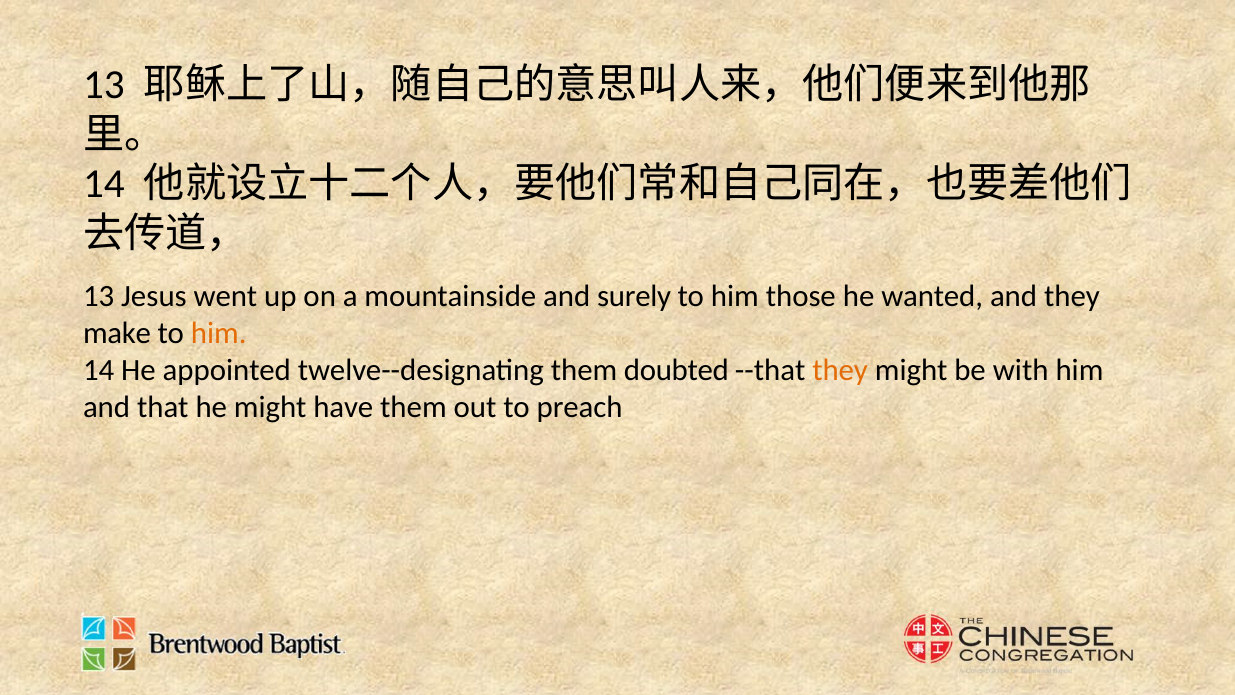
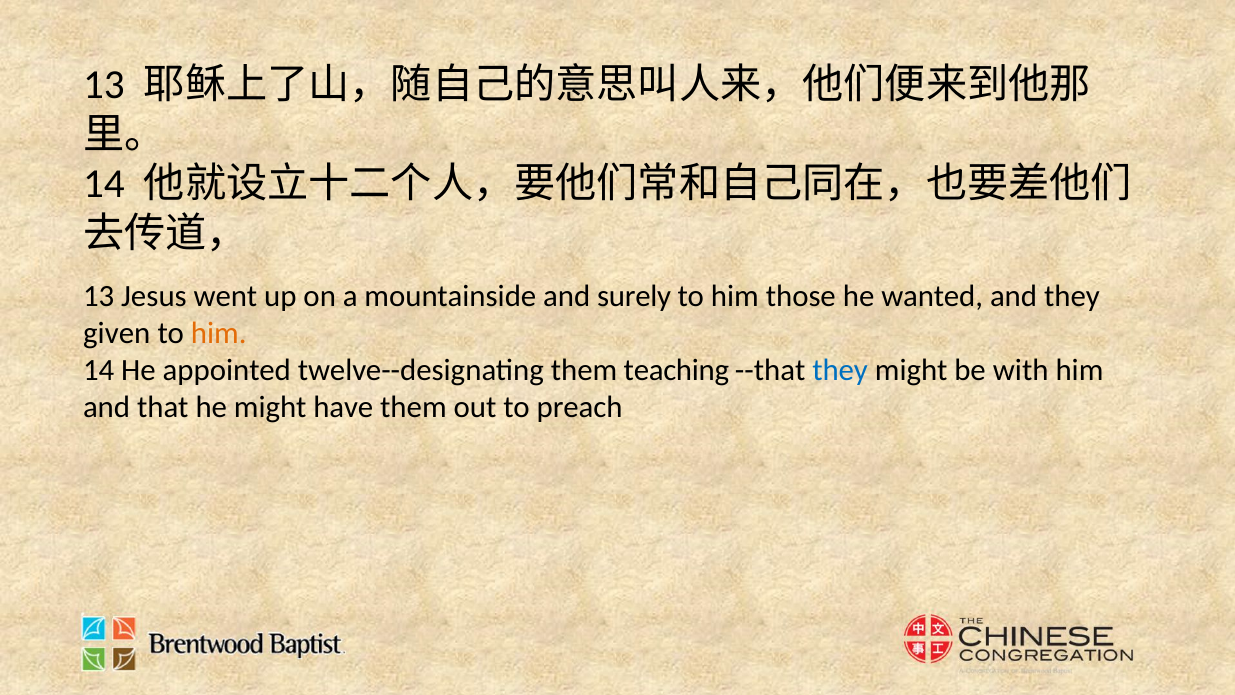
make: make -> given (117, 334)
doubted: doubted -> teaching (676, 371)
they colour: orange -> blue (840, 371)
